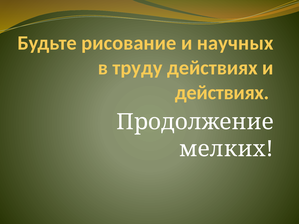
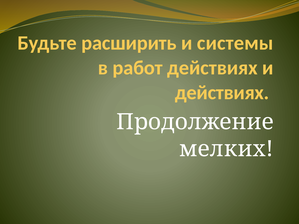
рисование: рисование -> расширить (129, 43)
научных: научных -> системы (235, 43)
труду: труду -> работ (138, 68)
